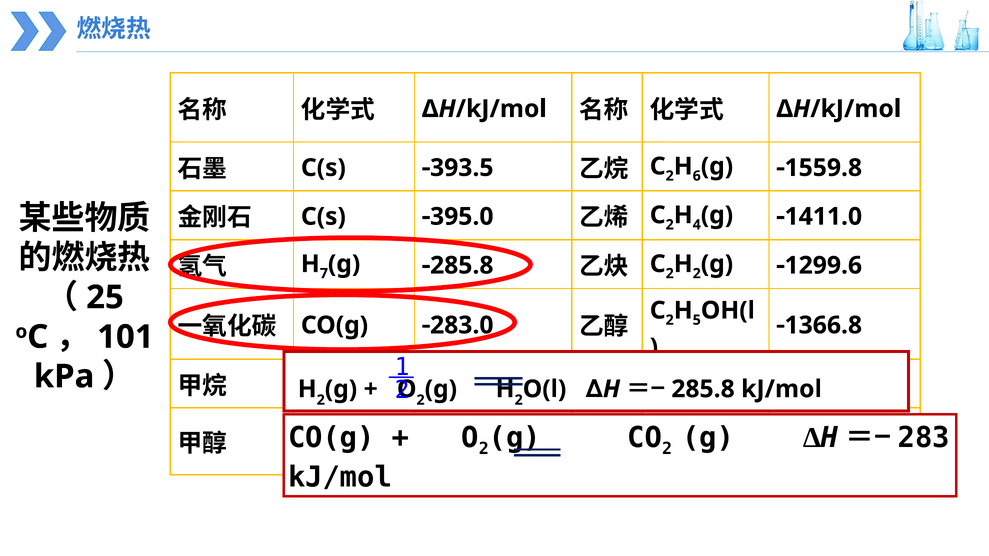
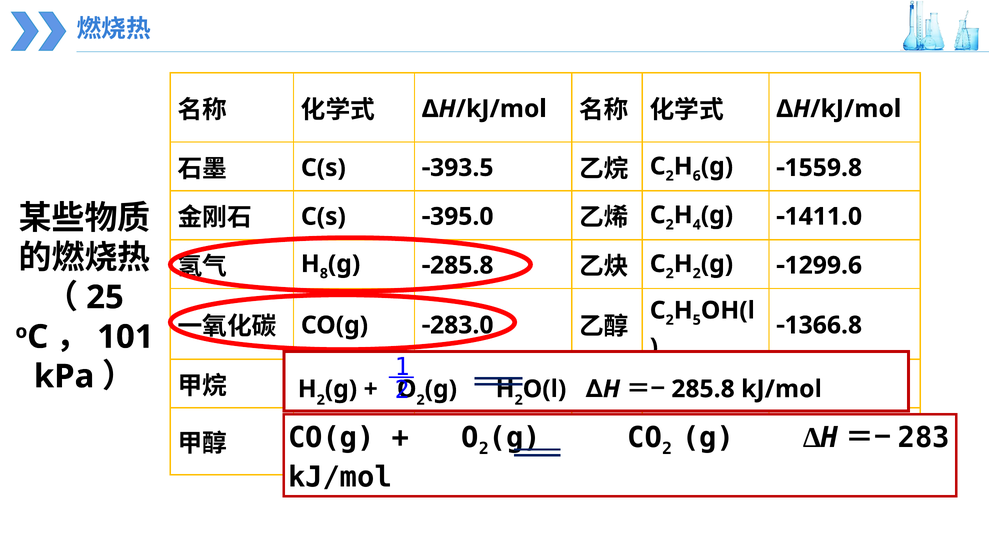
7: 7 -> 8 (324, 274)
